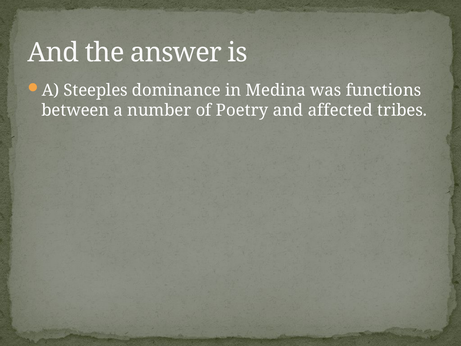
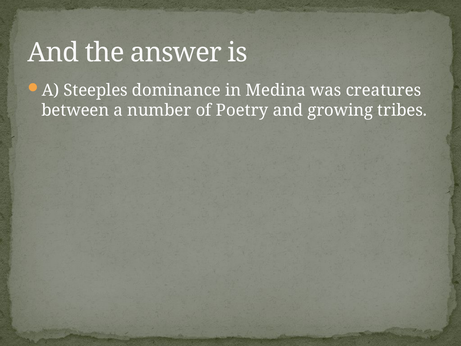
functions: functions -> creatures (384, 90)
affected: affected -> growing (340, 110)
